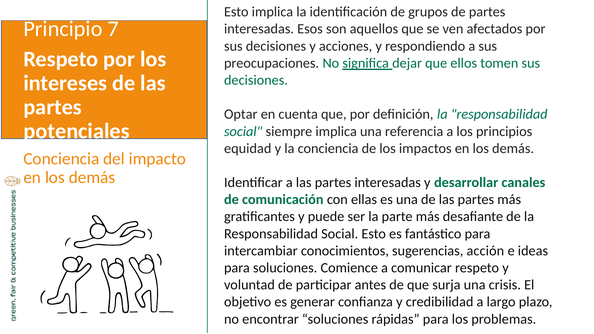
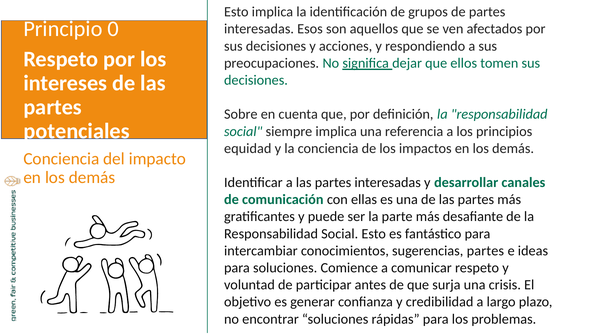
7: 7 -> 0 (113, 29)
Optar: Optar -> Sobre (241, 114)
sugerencias acción: acción -> partes (485, 251)
